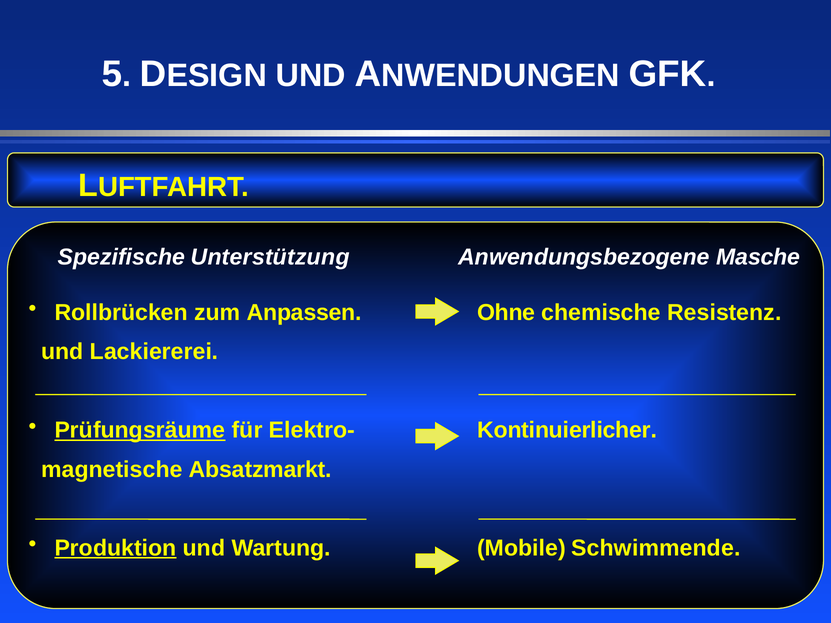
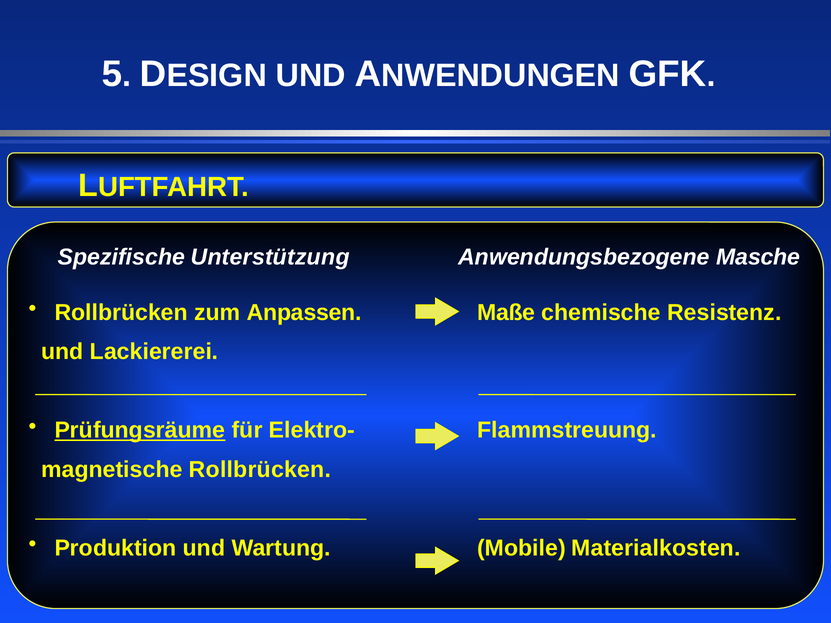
Ohne: Ohne -> Maße (506, 313)
Kontinuierlicher: Kontinuierlicher -> Flammstreuung (567, 430)
magnetische Absatzmarkt: Absatzmarkt -> Rollbrücken (260, 470)
Produktion underline: present -> none (115, 548)
Schwimmende: Schwimmende -> Materialkosten (656, 548)
